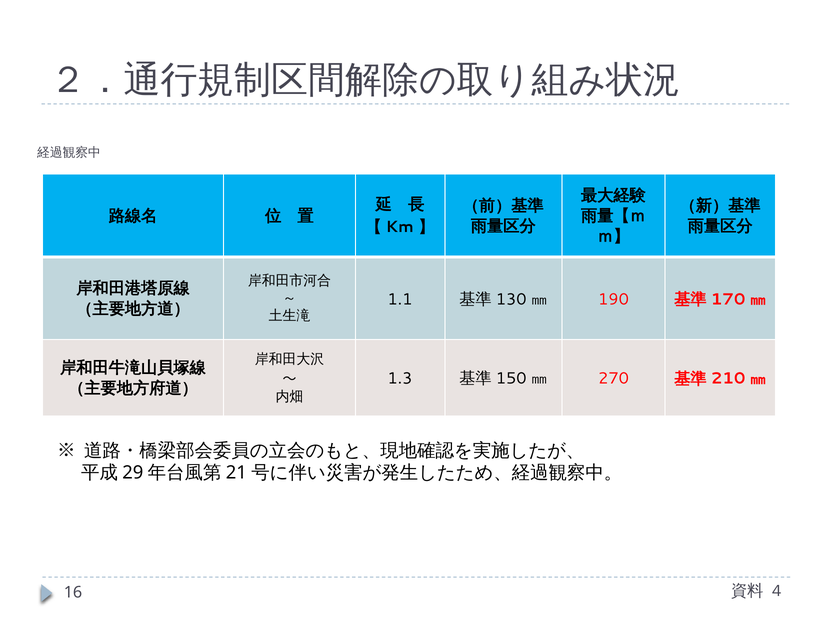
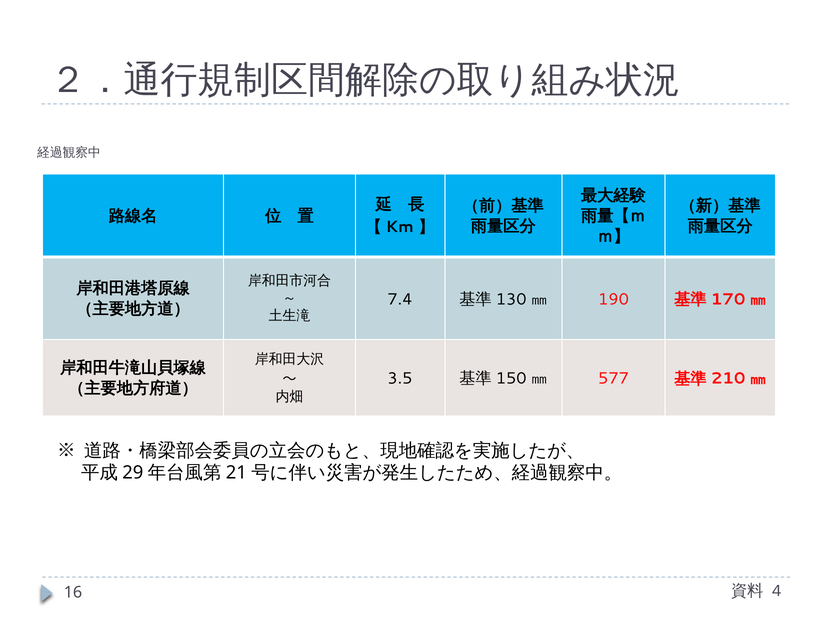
1.1: 1.1 -> 7.4 (400, 299)
1.3: 1.3 -> 3.5 (400, 379)
270: 270 -> 577 (613, 379)
